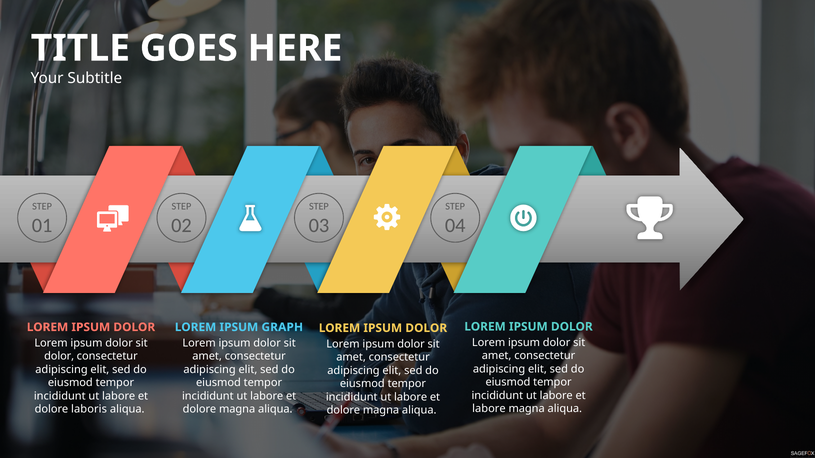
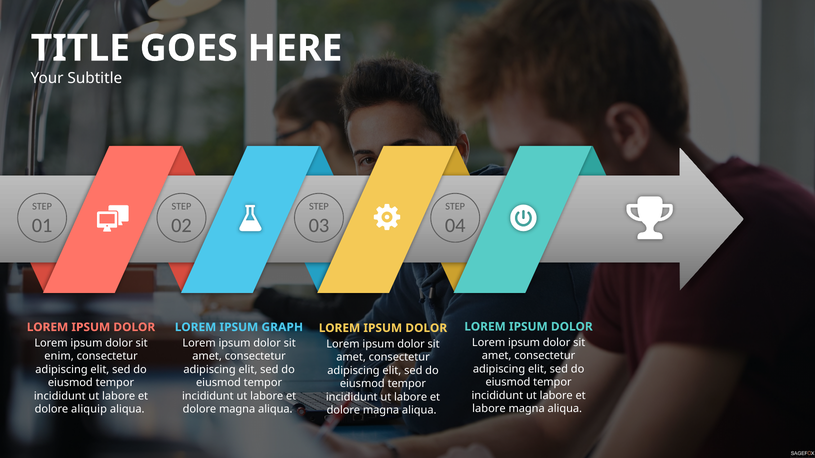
dolor: dolor -> enim (59, 357)
laboris: laboris -> aliquip (89, 410)
